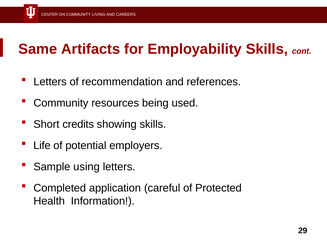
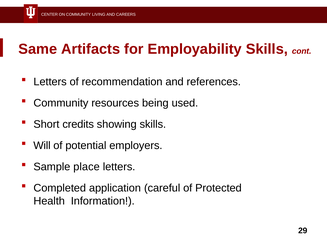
Life: Life -> Will (42, 146)
using: using -> place (87, 167)
